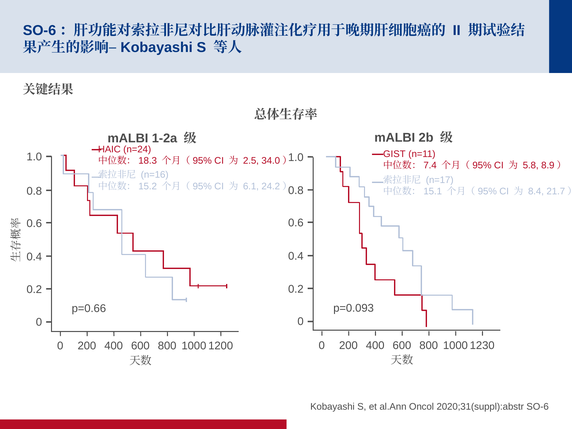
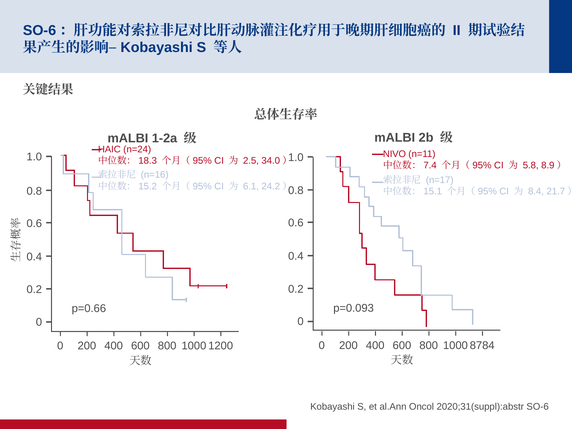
GIST: GIST -> NIVO (394, 154)
1230: 1230 -> 8784 (482, 345)
